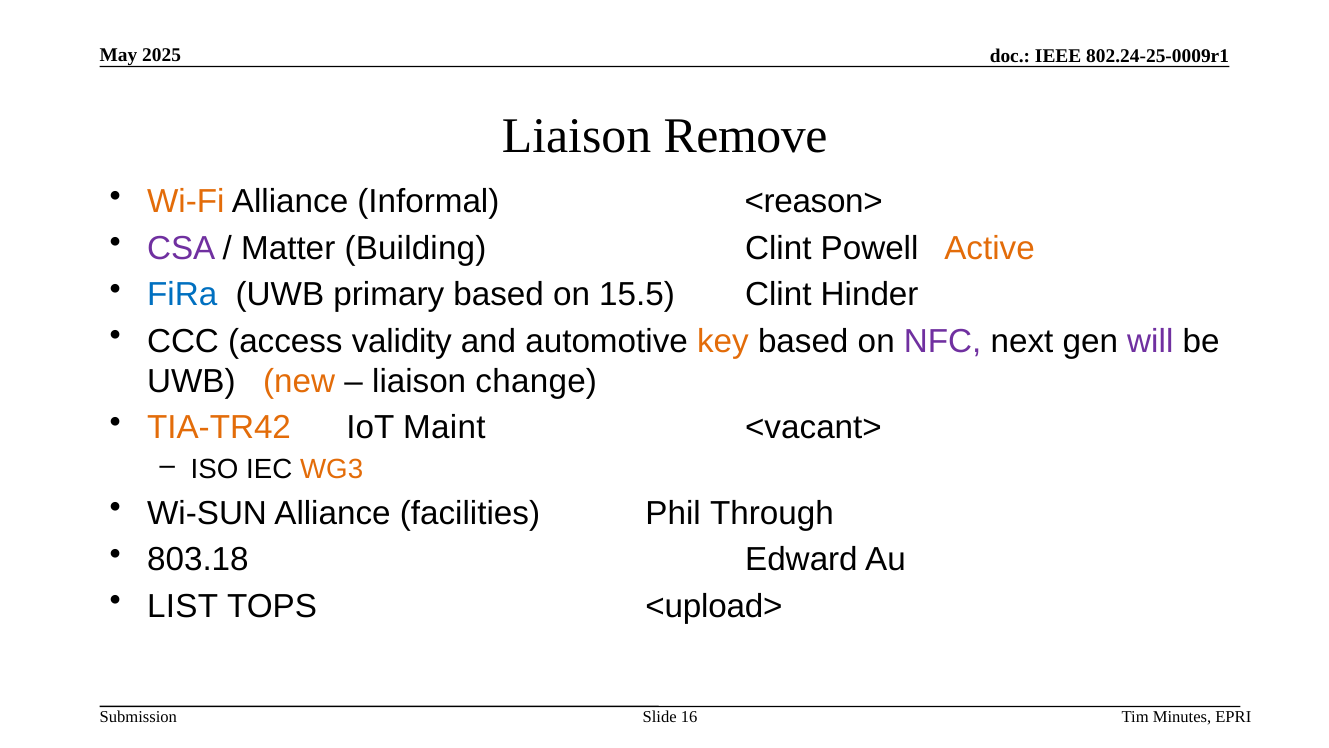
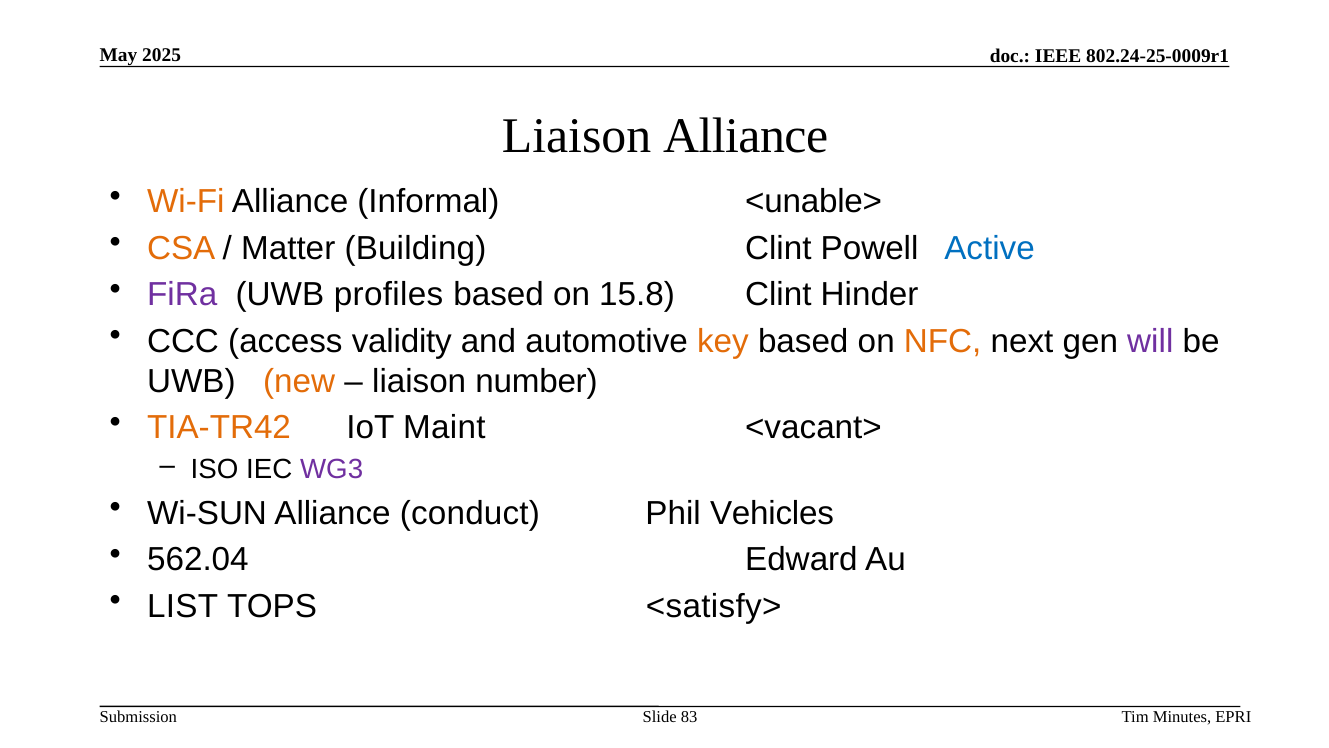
Liaison Remove: Remove -> Alliance (746, 136)
<reason>: <reason> -> <unable> (814, 202)
CSA colour: purple -> orange (181, 248)
Active colour: orange -> blue (990, 248)
FiRa colour: blue -> purple (182, 295)
primary: primary -> profiles (389, 295)
15.5: 15.5 -> 15.8 (637, 295)
NFC colour: purple -> orange (943, 341)
change: change -> number (537, 381)
WG3 colour: orange -> purple (332, 469)
facilities: facilities -> conduct (470, 513)
Through: Through -> Vehicles (772, 513)
803.18: 803.18 -> 562.04 (198, 559)
<upload>: <upload> -> <satisfy> (714, 606)
16: 16 -> 83 (689, 717)
